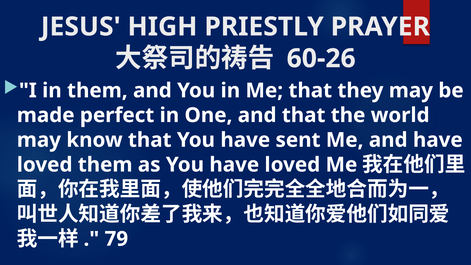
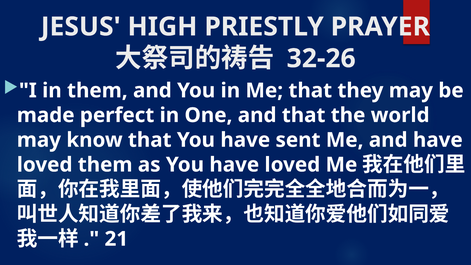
60-26: 60-26 -> 32-26 (321, 58)
79: 79 -> 21 (116, 239)
